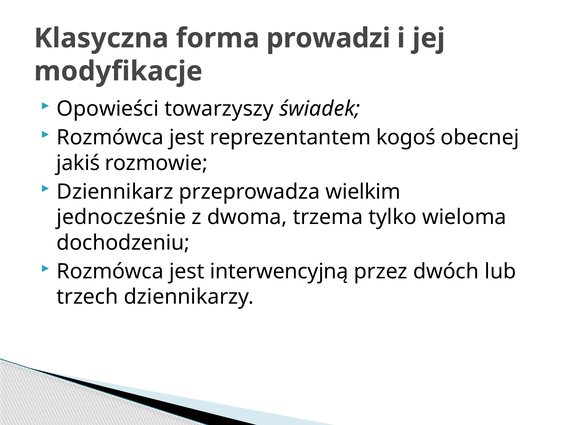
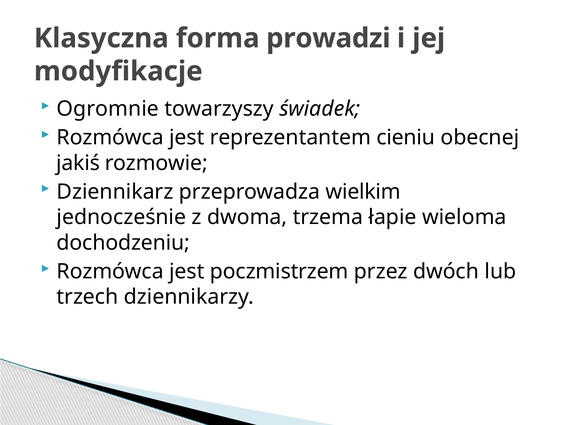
Opowieści: Opowieści -> Ogromnie (108, 109)
kogoś: kogoś -> cieniu (406, 138)
tylko: tylko -> łapie (393, 217)
interwencyjną: interwencyjną -> poczmistrzem (279, 272)
